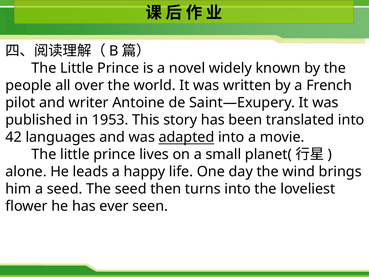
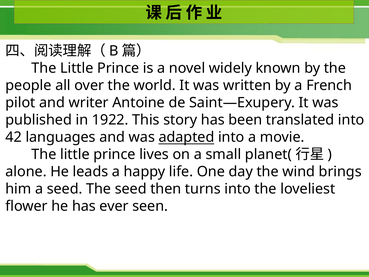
1953: 1953 -> 1922 (110, 120)
